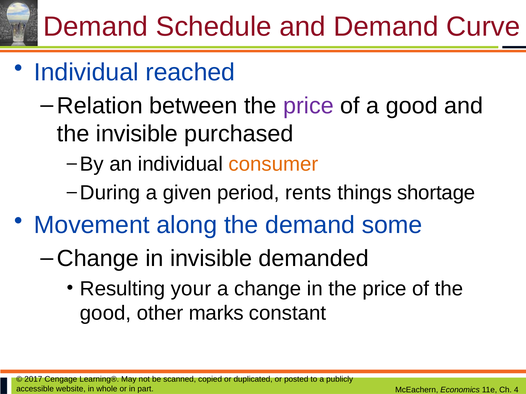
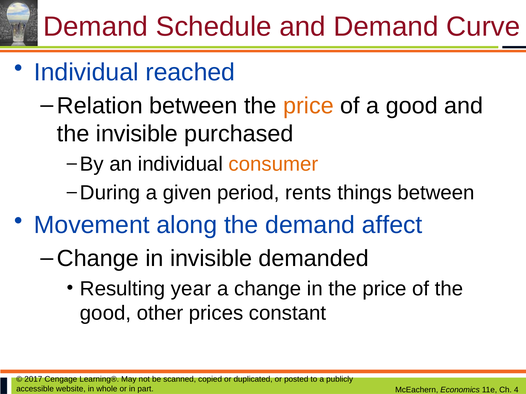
price colour: purple -> orange (308, 106)
things shortage: shortage -> between (436, 193)
some: some -> affect (392, 225)
your: your -> year (191, 289)
marks: marks -> prices (216, 314)
